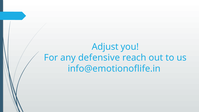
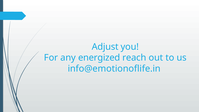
defensive: defensive -> energized (99, 58)
